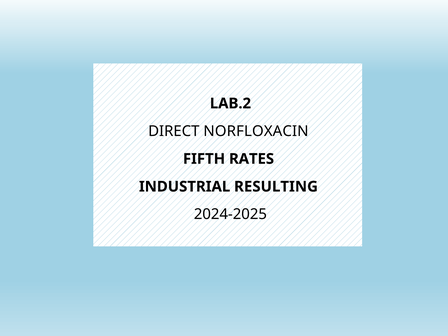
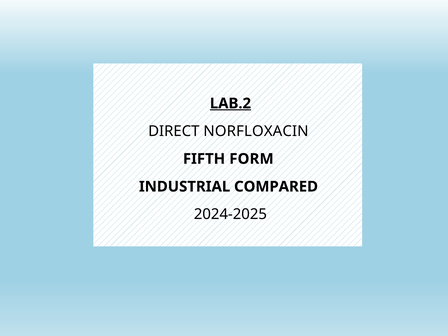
LAB.2 underline: none -> present (230, 103)
RATES: RATES -> FORM (251, 159)
RESULTING: RESULTING -> COMPARED (276, 187)
